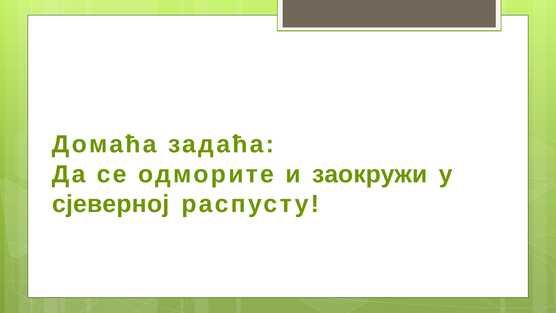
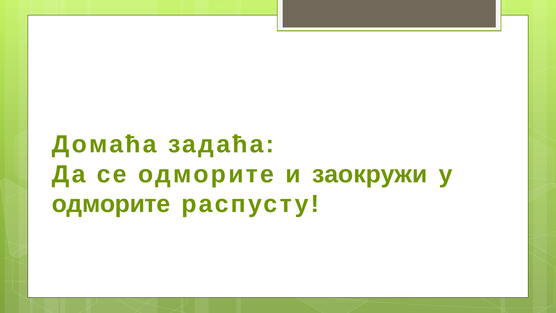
сјеверној: сјеверној -> одморите (111, 204)
